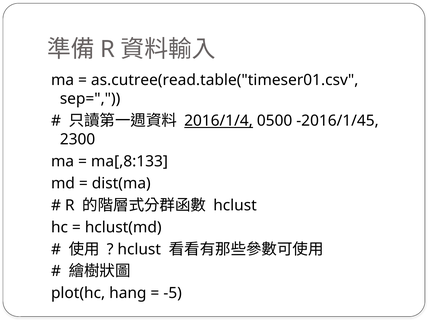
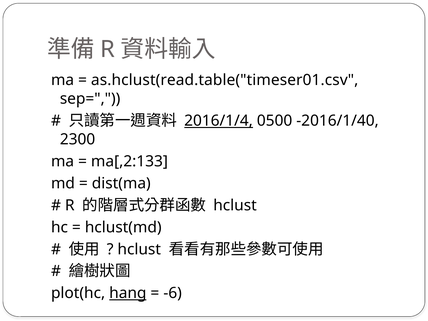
as.cutree(read.table("timeser01.csv: as.cutree(read.table("timeser01.csv -> as.hclust(read.table("timeser01.csv (225, 80)
-2016/1/45: -2016/1/45 -> -2016/1/40 (338, 121)
ma[,8:133: ma[,8:133 -> ma[,2:133 (129, 161)
hang underline: none -> present (128, 293)
-5: -5 -> -6 (173, 293)
